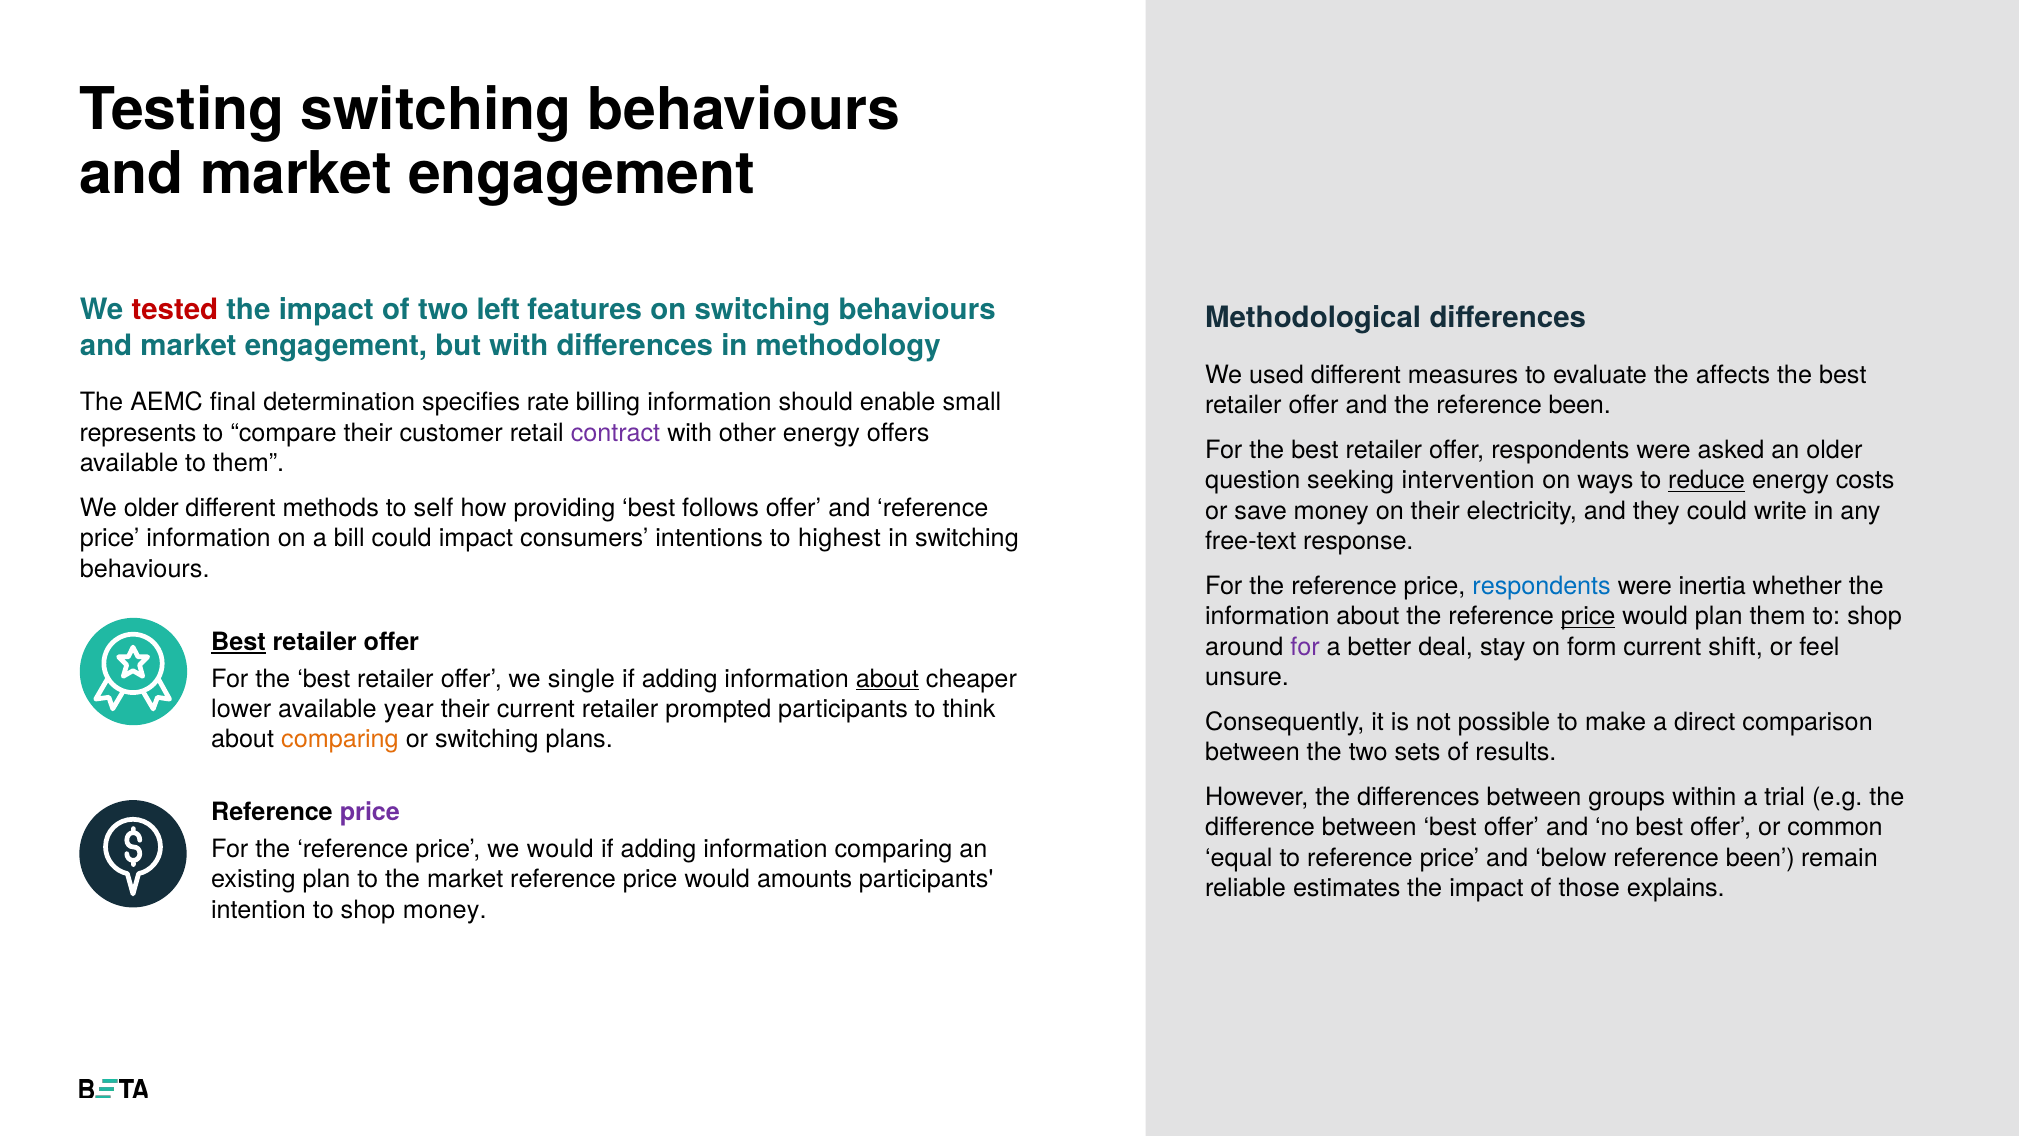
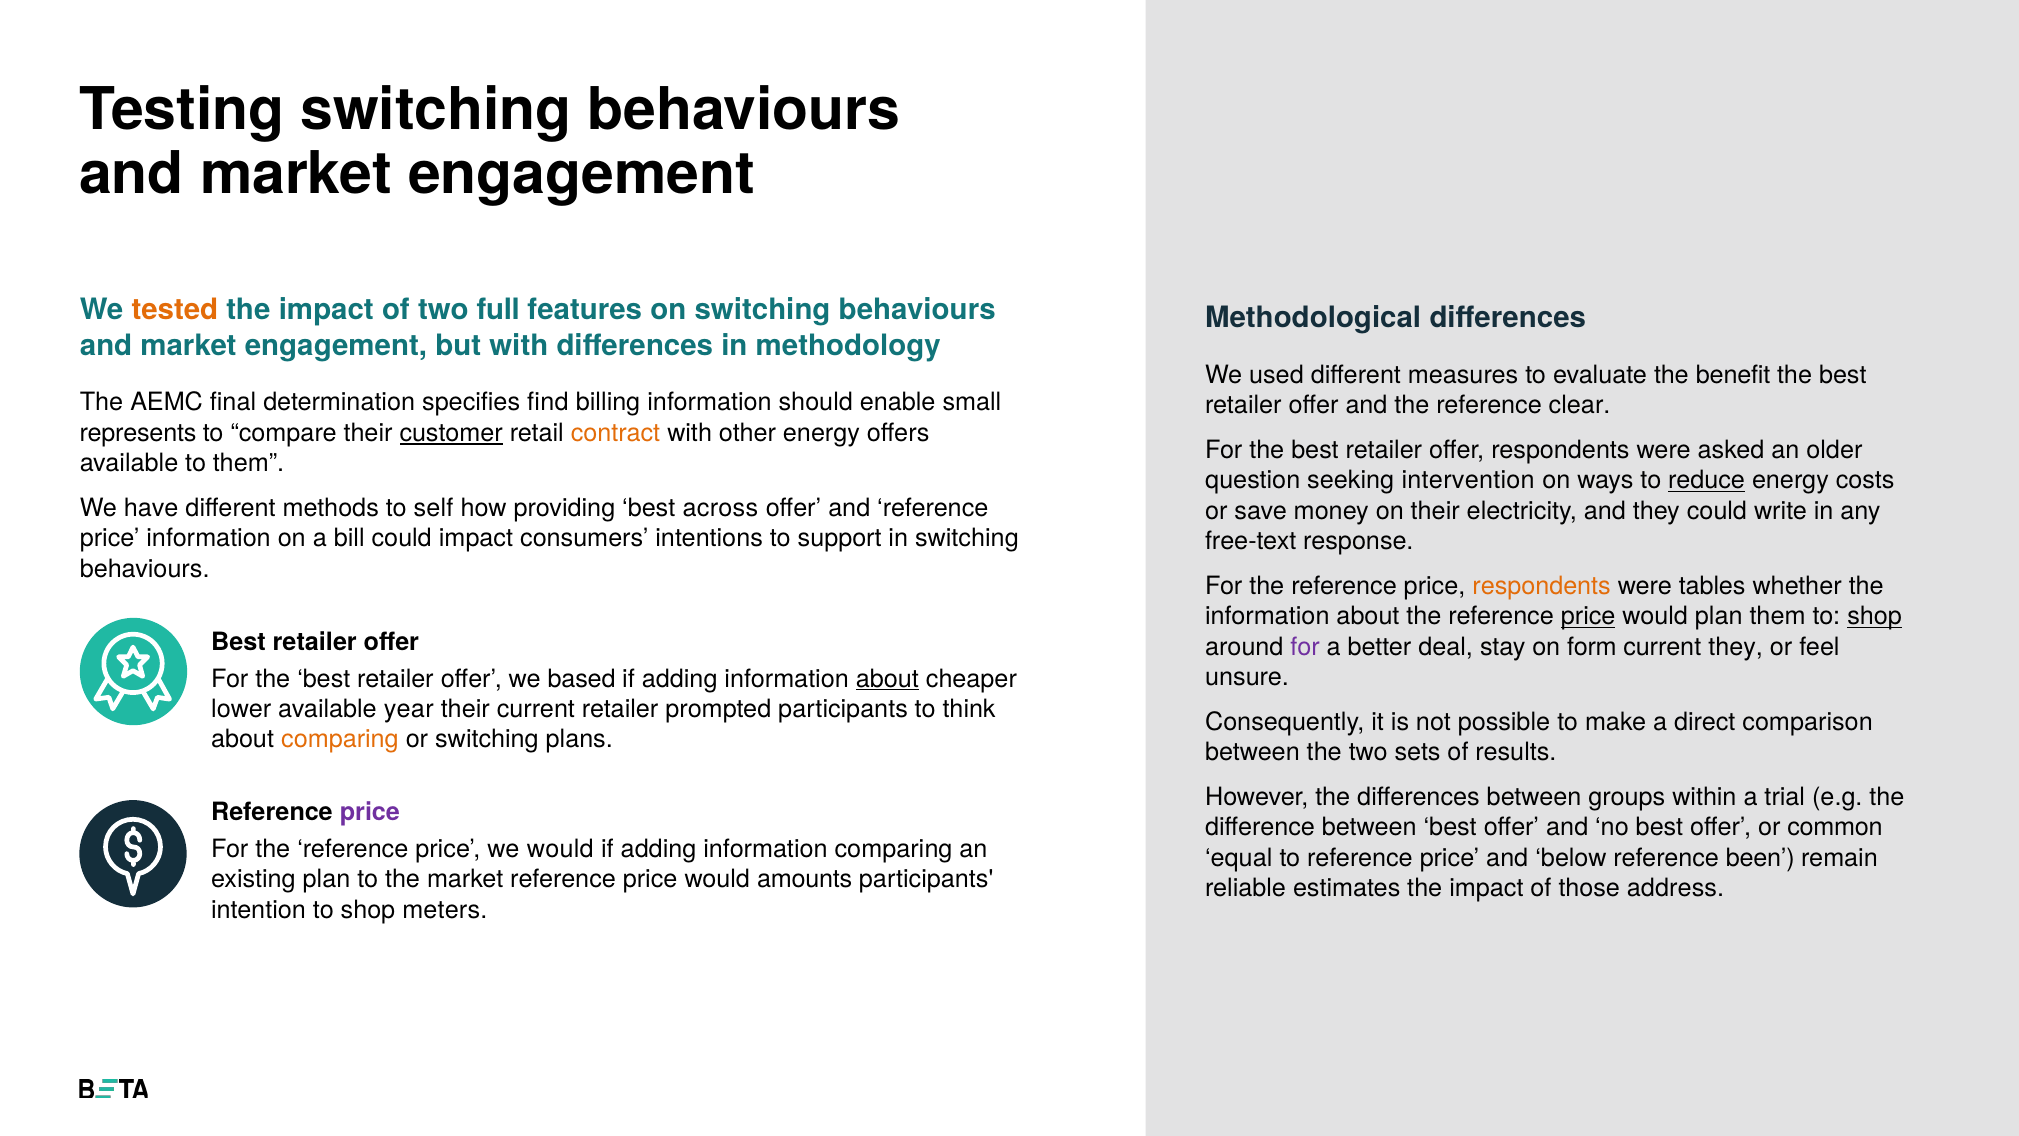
tested colour: red -> orange (175, 310)
left: left -> full (498, 310)
affects: affects -> benefit (1733, 375)
rate: rate -> find (548, 403)
the reference been: been -> clear (1580, 405)
customer underline: none -> present (451, 433)
contract colour: purple -> orange (616, 433)
We older: older -> have (151, 508)
follows: follows -> across (720, 508)
highest: highest -> support (840, 538)
respondents colour: blue -> orange (1542, 586)
inertia: inertia -> tables (1712, 586)
shop underline: none -> present (1875, 616)
Best underline: present -> none (238, 642)
current shift: shift -> they (1736, 647)
single: single -> based (582, 679)
explains: explains -> address (1676, 888)
shop money: money -> meters (445, 910)
